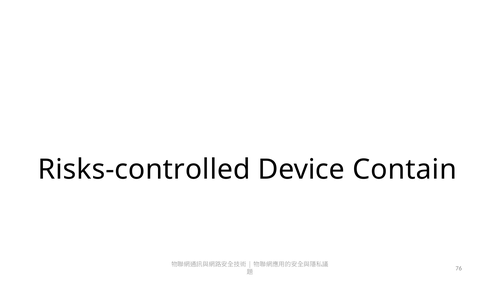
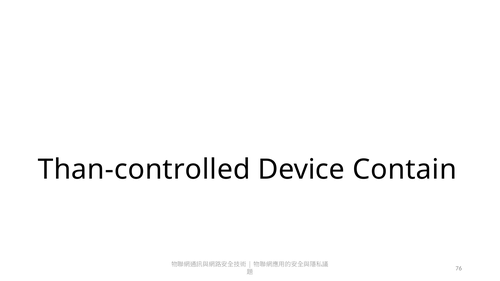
Risks-controlled: Risks-controlled -> Than-controlled (144, 170)
